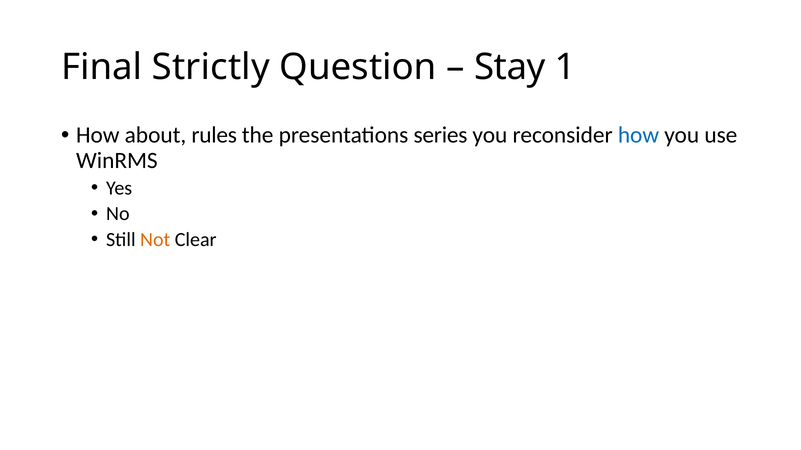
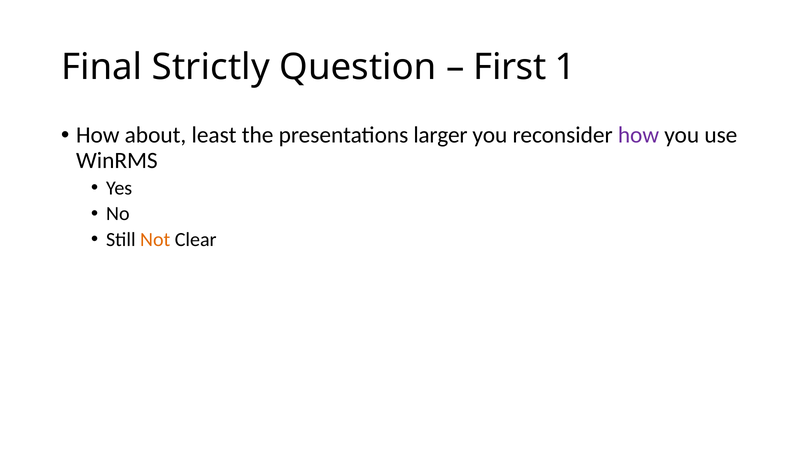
Stay: Stay -> First (510, 67)
rules: rules -> least (214, 135)
series: series -> larger (440, 135)
how colour: blue -> purple (638, 135)
